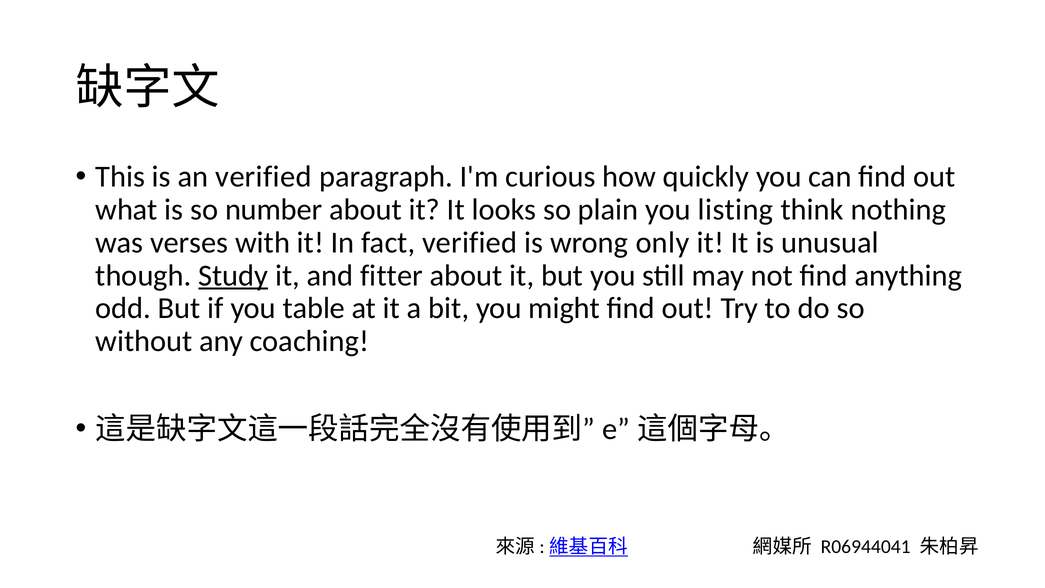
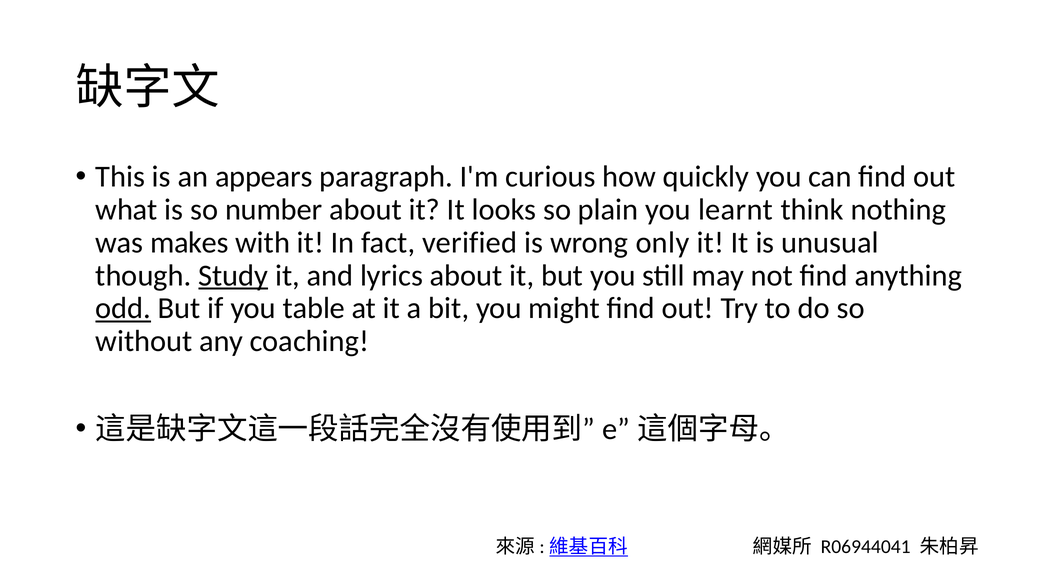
an verified: verified -> appears (264, 177)
listing: listing -> learnt (736, 210)
verses: verses -> makes (189, 242)
fitter: fitter -> lyrics (392, 275)
odd underline: none -> present (123, 308)
